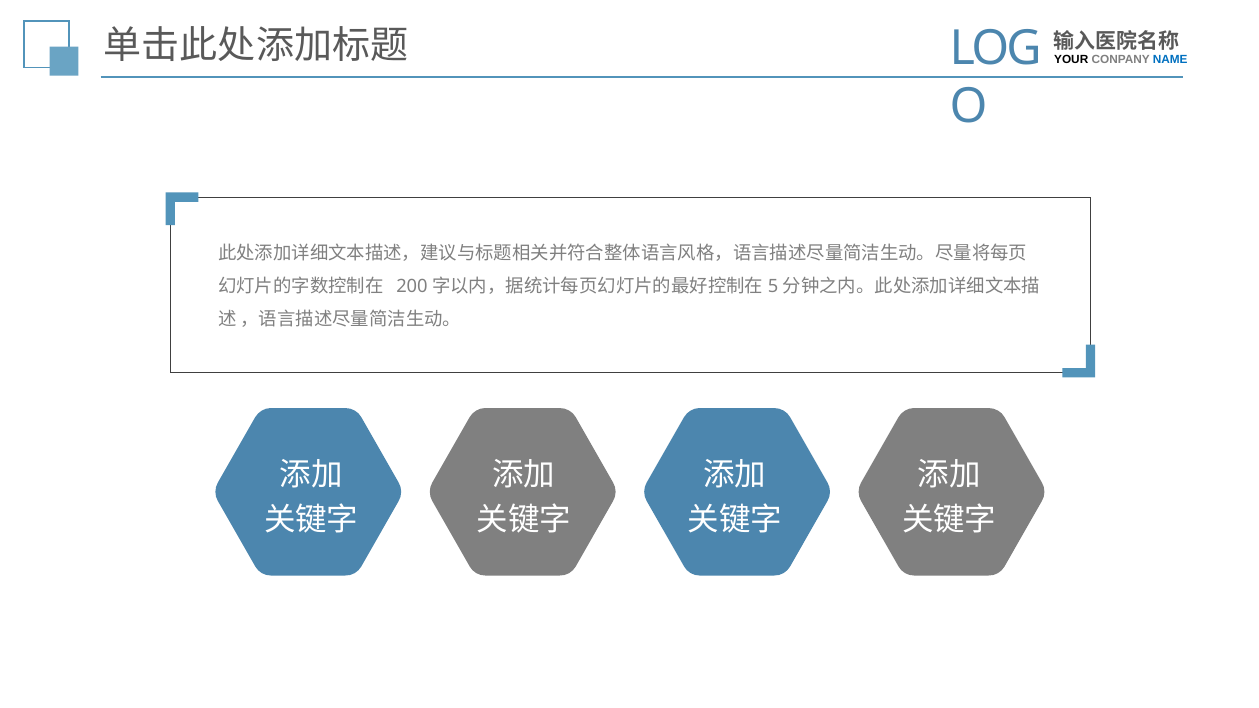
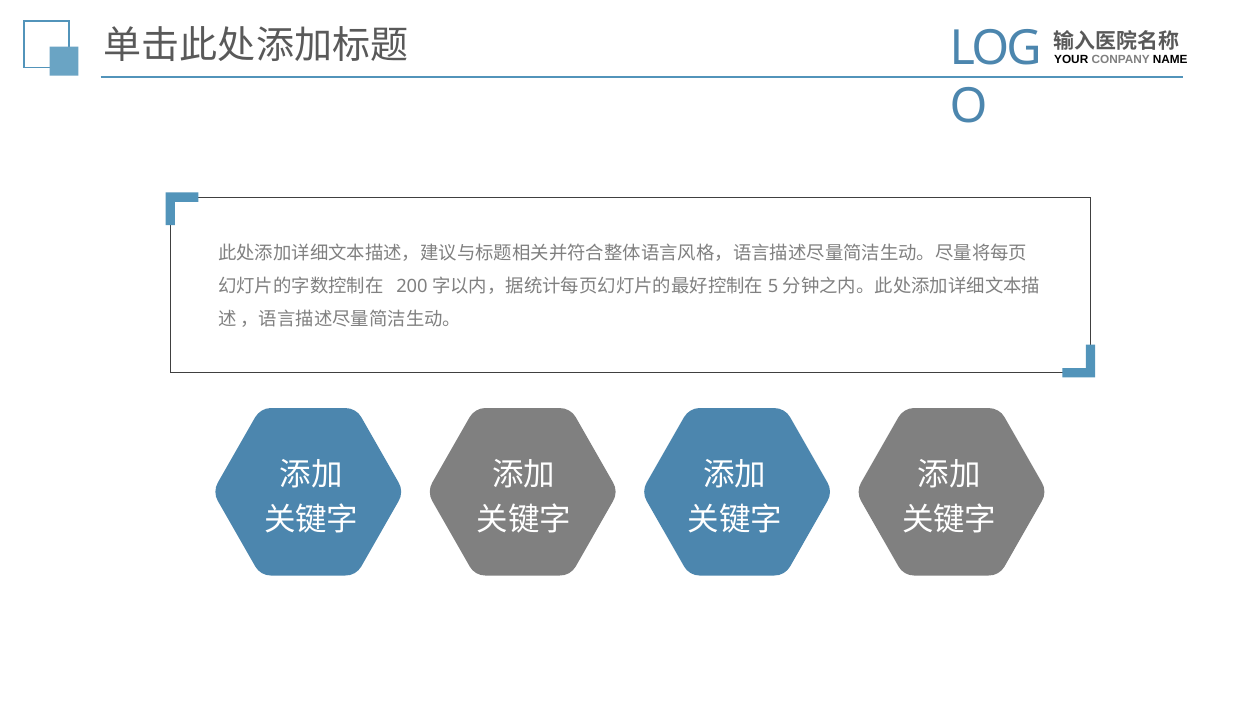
NAME colour: blue -> black (1170, 59)
